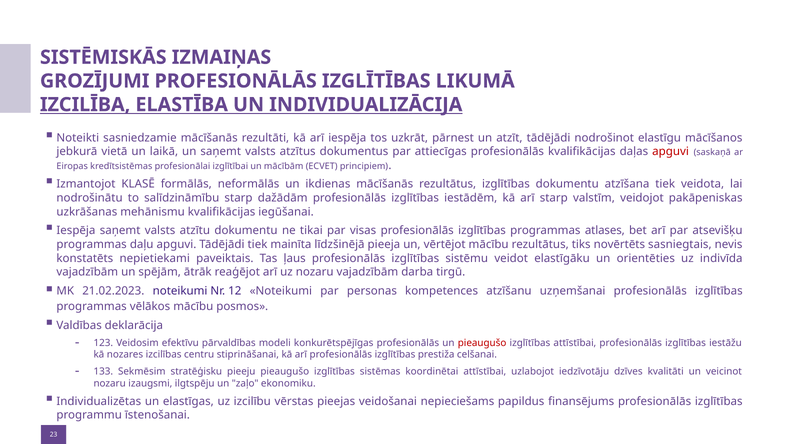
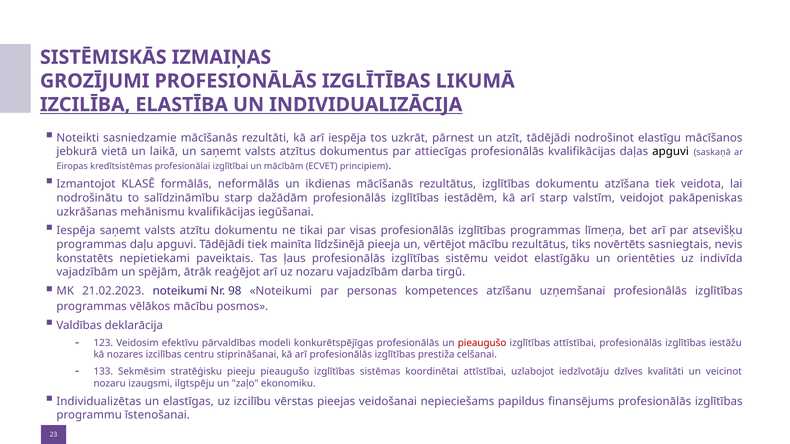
apguvi colour: red -> black (671, 152)
atlases: atlases -> līmeņa (605, 231)
12: 12 -> 98 (235, 291)
